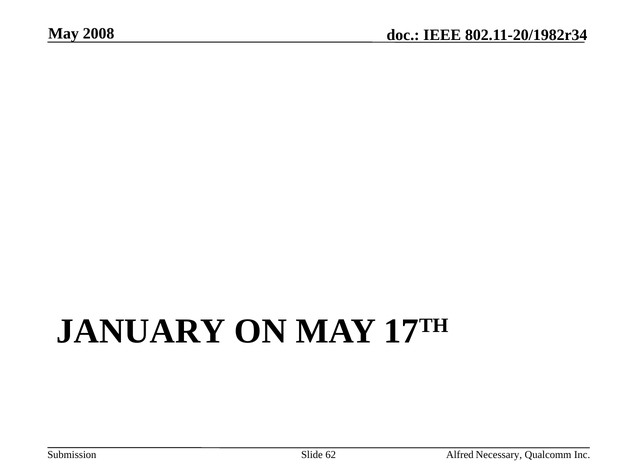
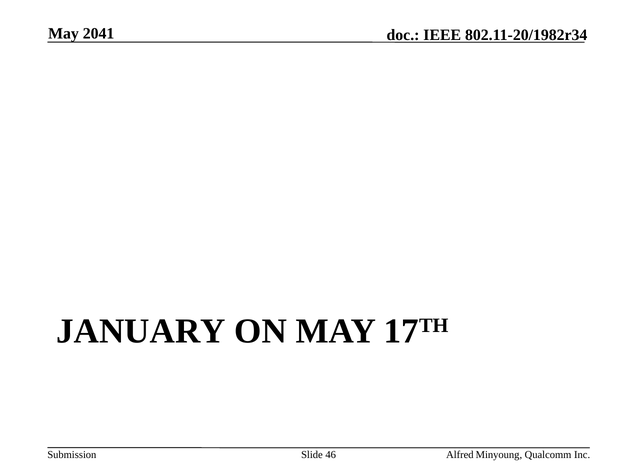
2008: 2008 -> 2041 (99, 34)
62: 62 -> 46 (331, 455)
Necessary: Necessary -> Minyoung (499, 455)
